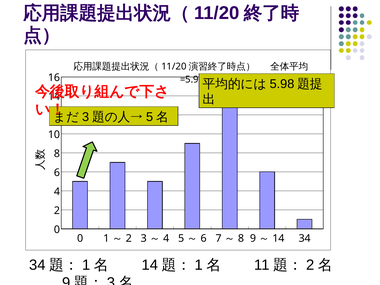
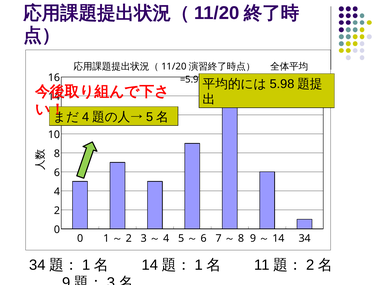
3: 3 -> 4 (86, 117)
